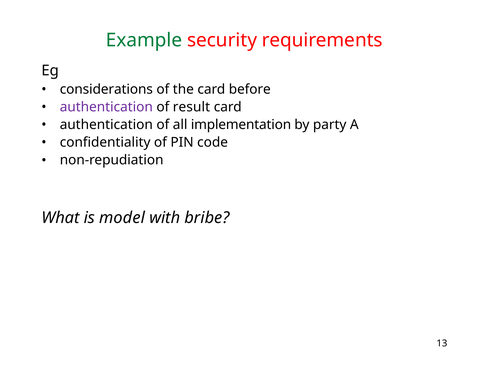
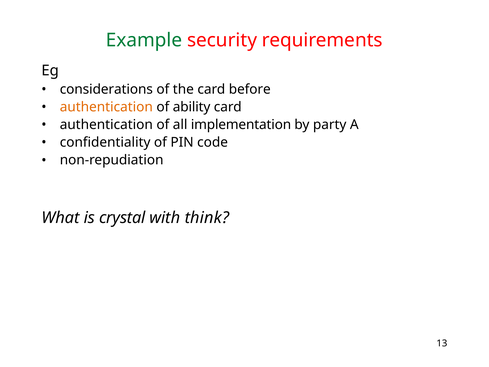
authentication colour: purple -> orange (106, 107)
result: result -> ability (192, 107)
model: model -> crystal (122, 218)
bribe: bribe -> think (207, 218)
